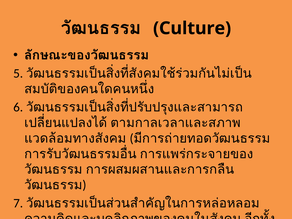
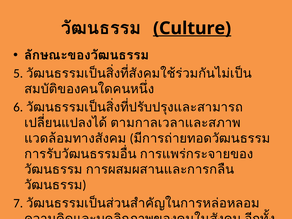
Culture underline: none -> present (192, 28)
